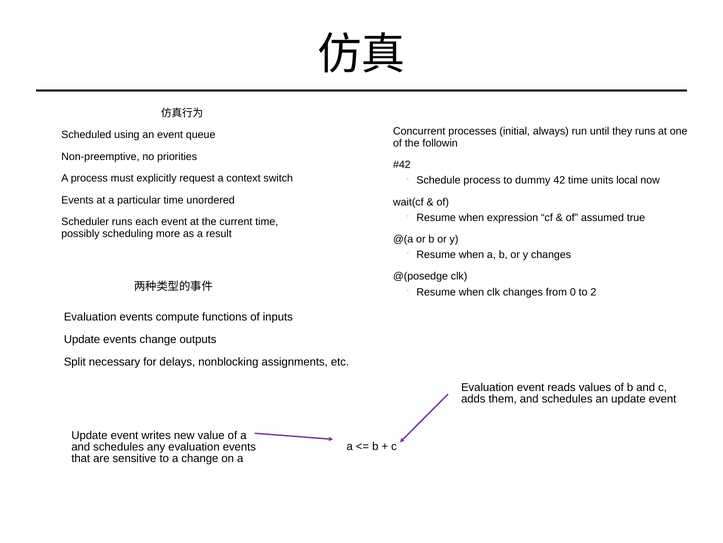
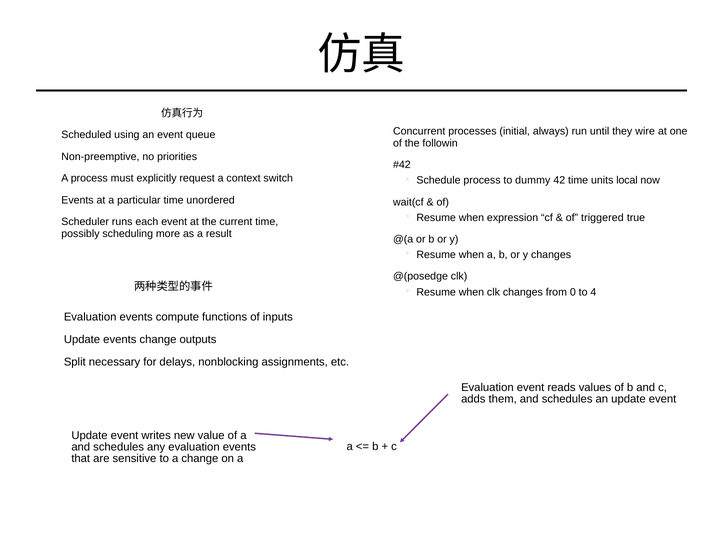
they runs: runs -> wire (645, 131)
assumed: assumed -> triggered (602, 217)
2: 2 -> 4 (593, 292)
